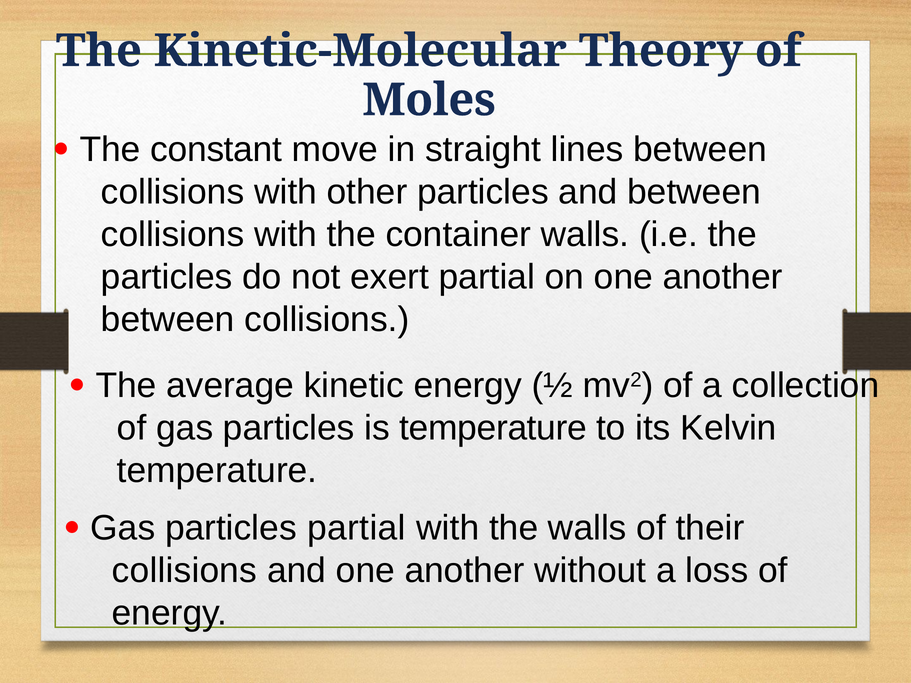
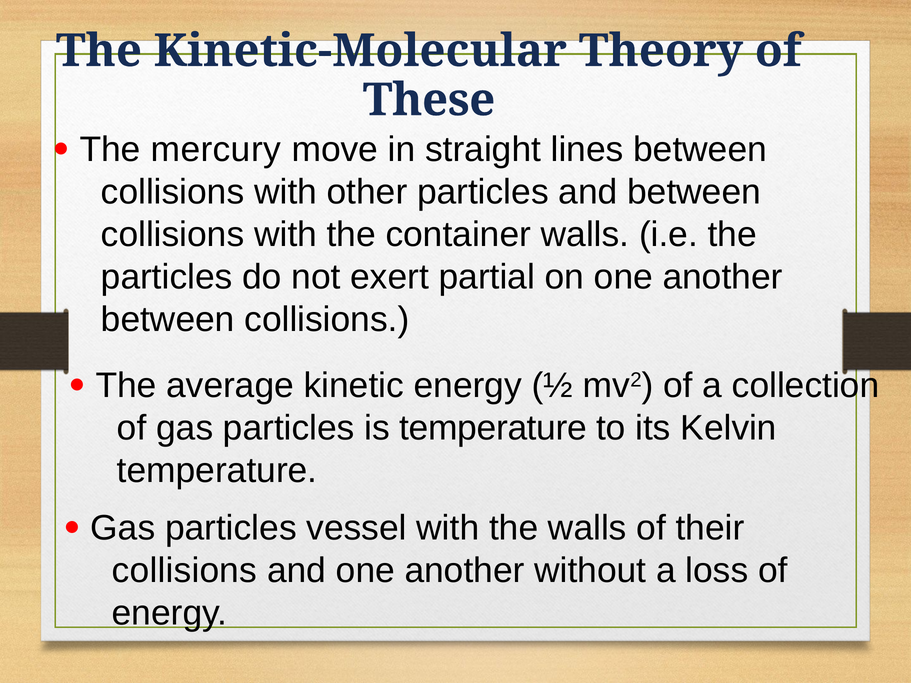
Moles: Moles -> These (429, 100)
constant: constant -> mercury (216, 150)
particles partial: partial -> vessel (357, 528)
